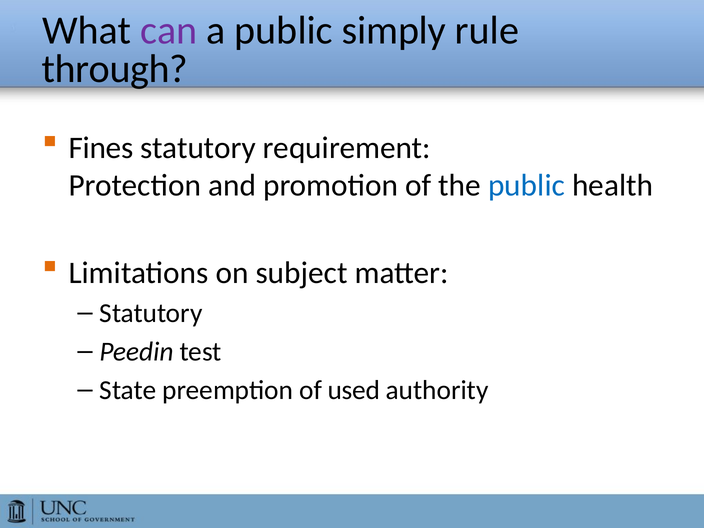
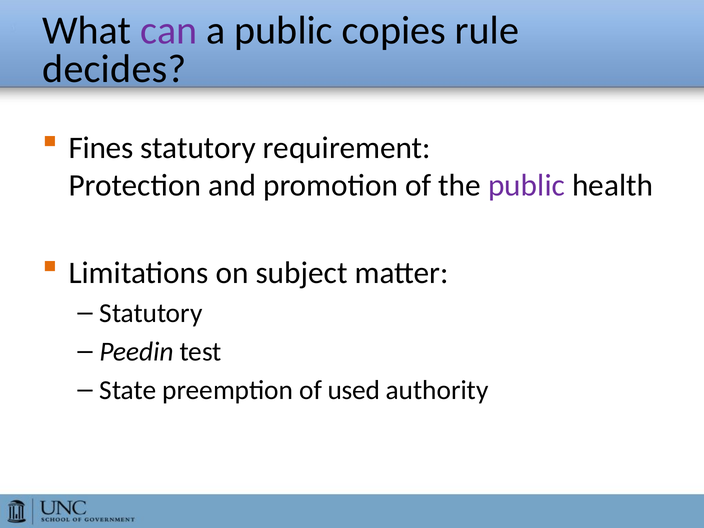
simply: simply -> copies (394, 31)
through: through -> decides (114, 69)
public colour: blue -> purple (526, 185)
